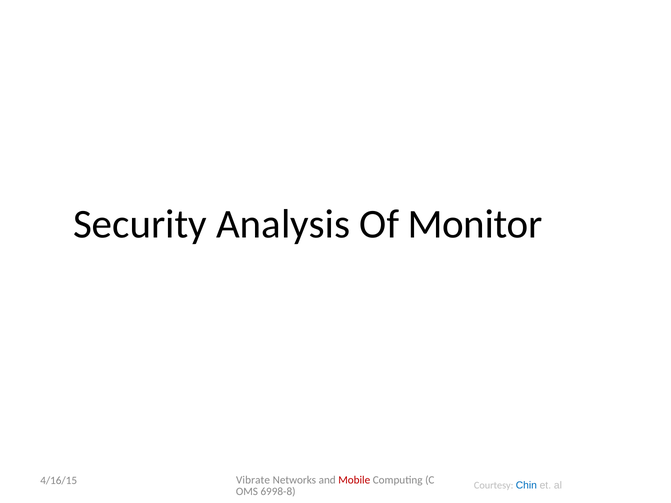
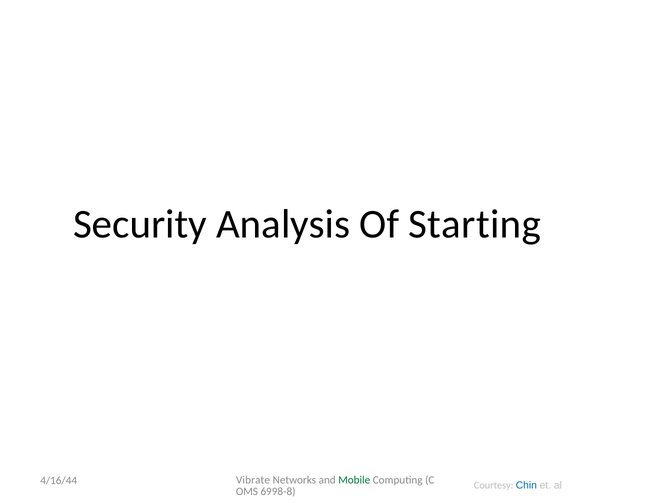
Monitor: Monitor -> Starting (475, 224)
Mobile colour: red -> green (354, 480)
4/16/15: 4/16/15 -> 4/16/44 (59, 481)
